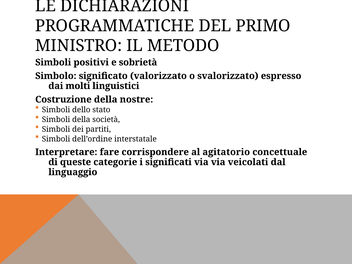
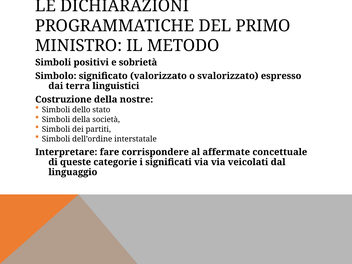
molti: molti -> terra (78, 86)
agitatorio: agitatorio -> affermate (226, 152)
